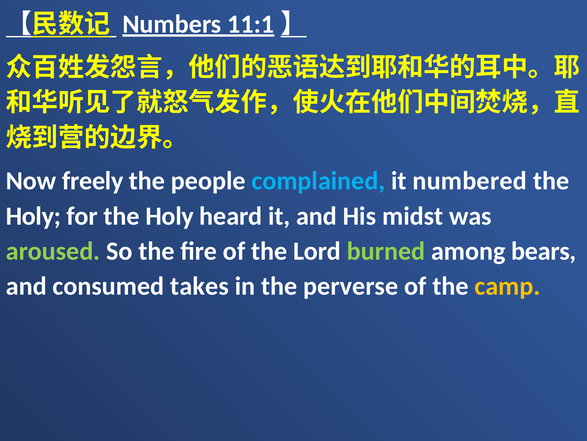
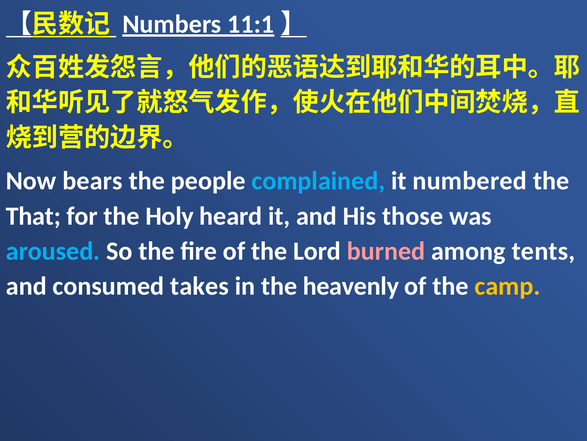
freely: freely -> bears (93, 181)
Holy: Holy -> That (33, 216)
midst: midst -> those (413, 216)
aroused colour: light green -> light blue (53, 251)
burned colour: light green -> pink (386, 251)
bears: bears -> tents (543, 251)
perverse: perverse -> heavenly (351, 286)
